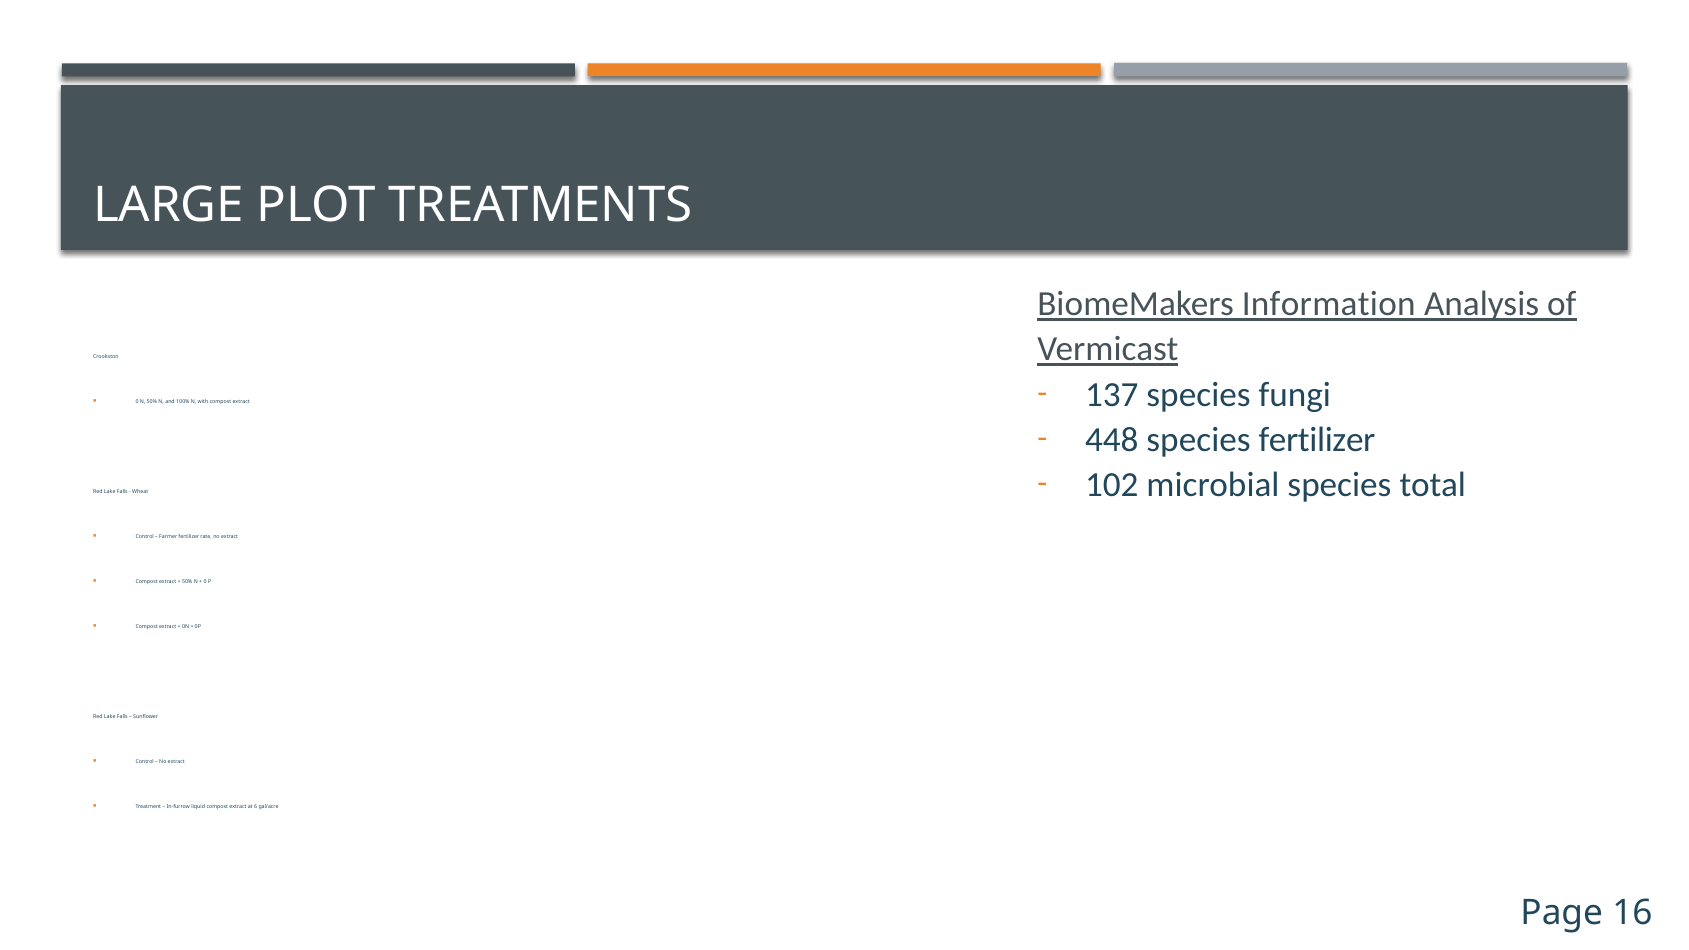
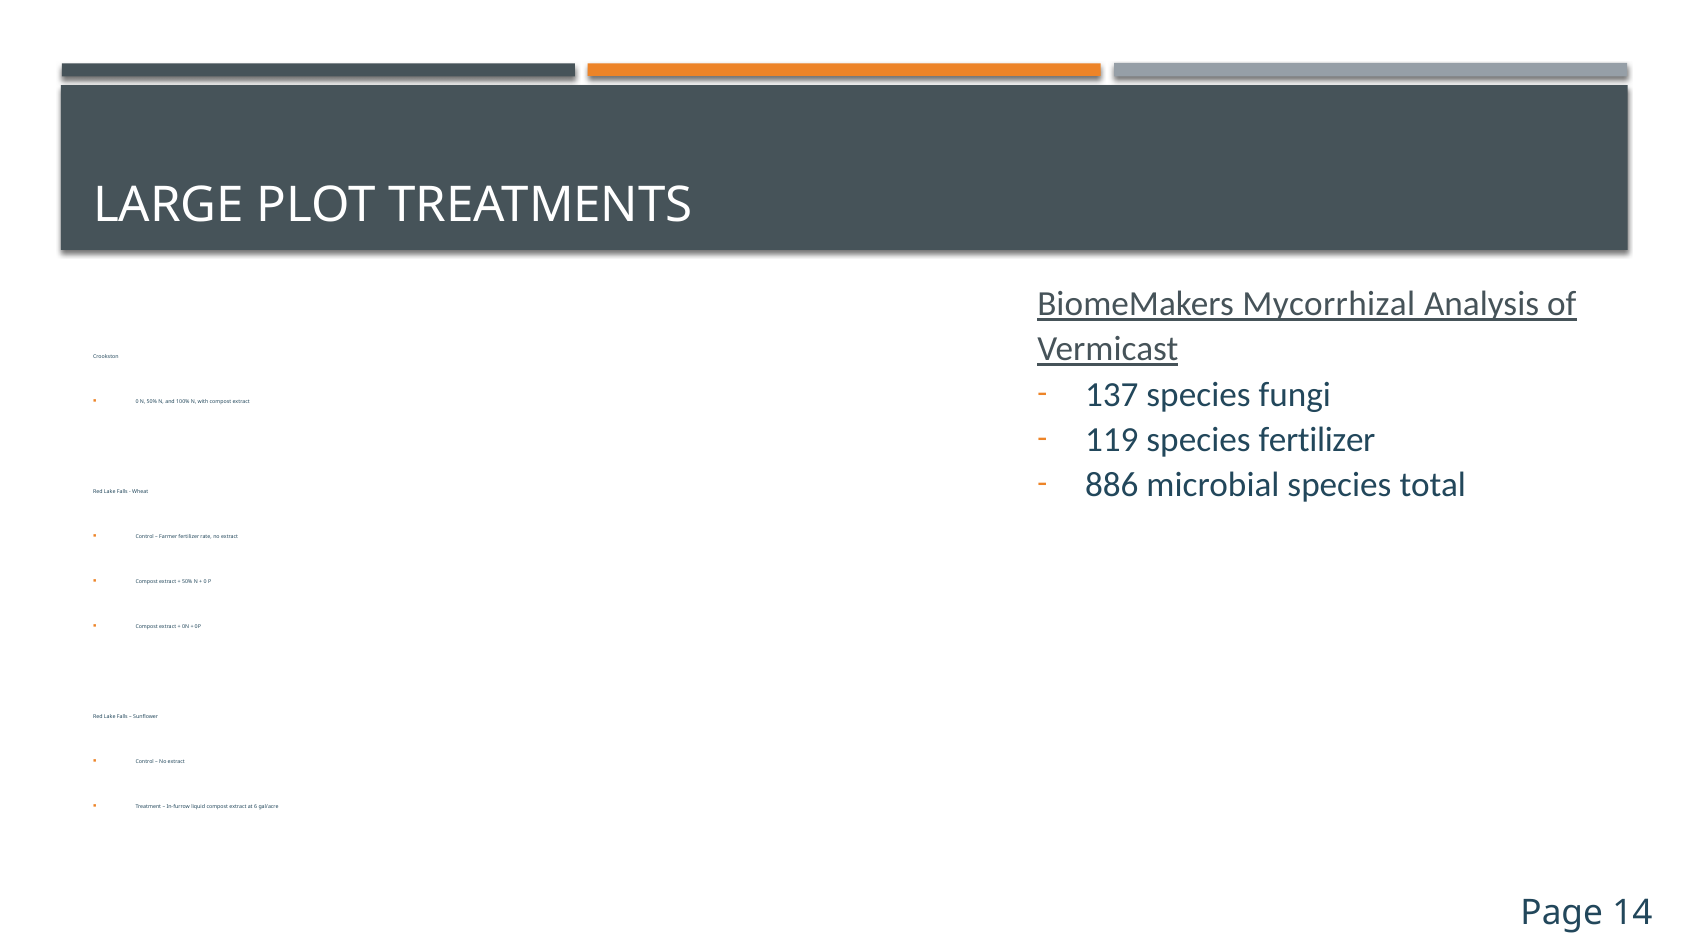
Information: Information -> Mycorrhizal (1329, 304)
448: 448 -> 119 (1112, 440)
102: 102 -> 886 (1112, 485)
16: 16 -> 14 (1632, 913)
